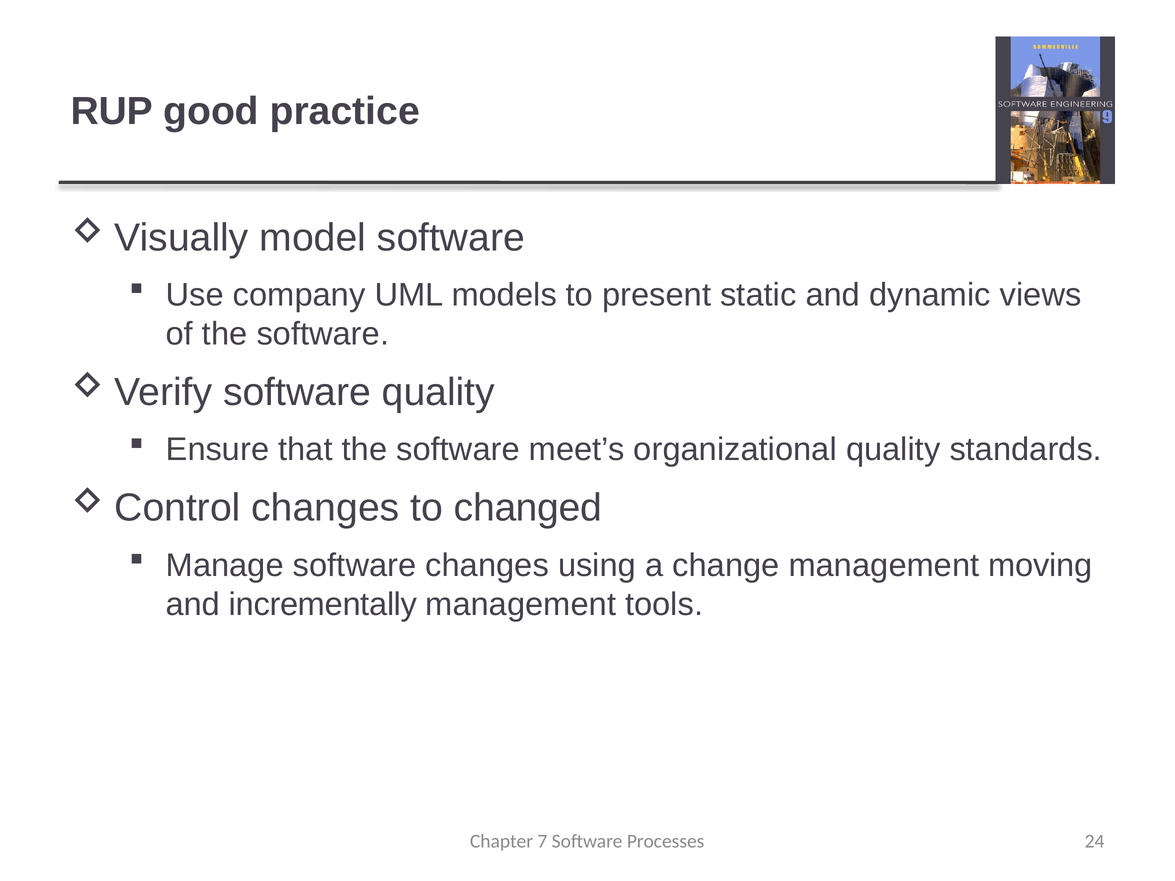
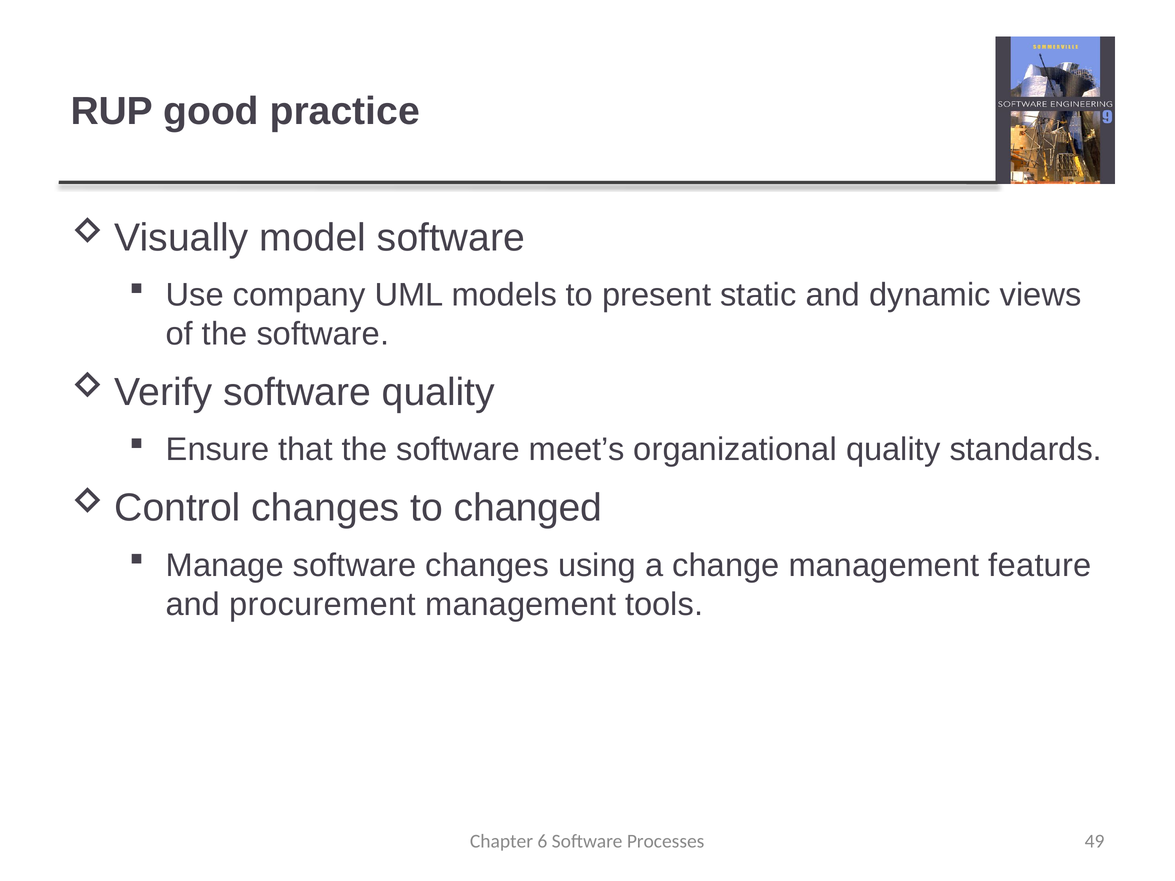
moving: moving -> feature (1040, 565)
incrementally: incrementally -> procurement (323, 605)
7: 7 -> 6 (542, 842)
24: 24 -> 49 (1095, 841)
